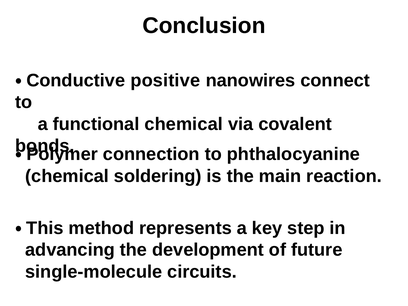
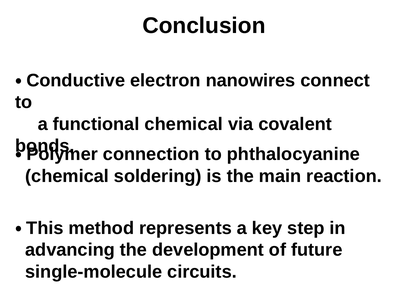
positive: positive -> electron (165, 81)
